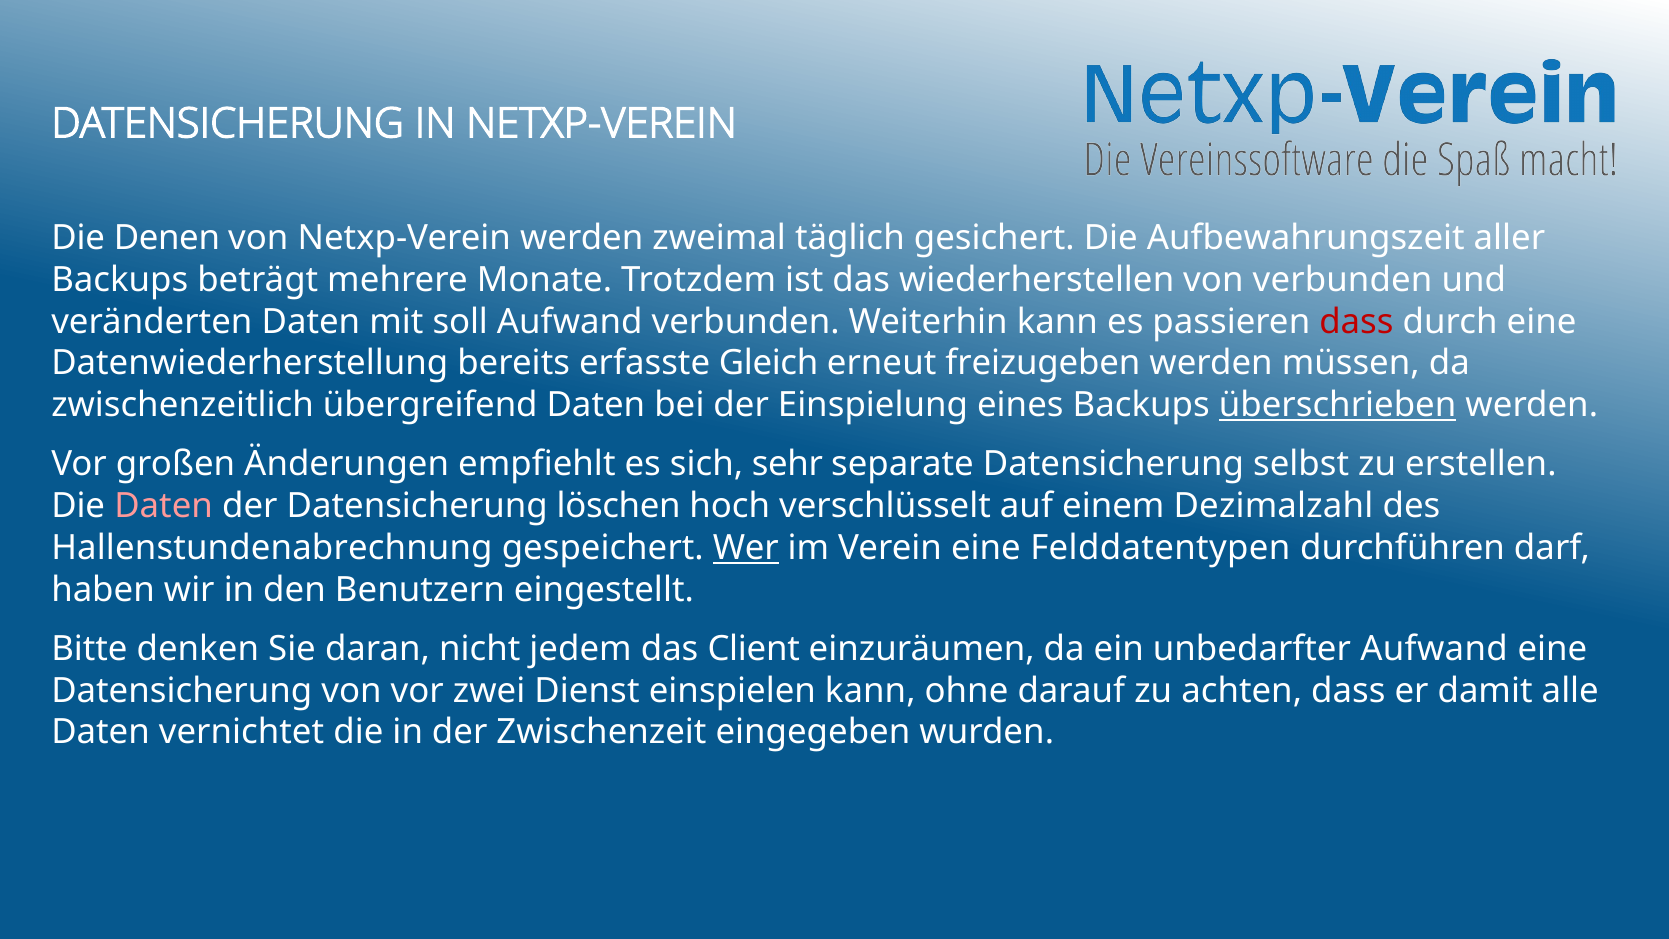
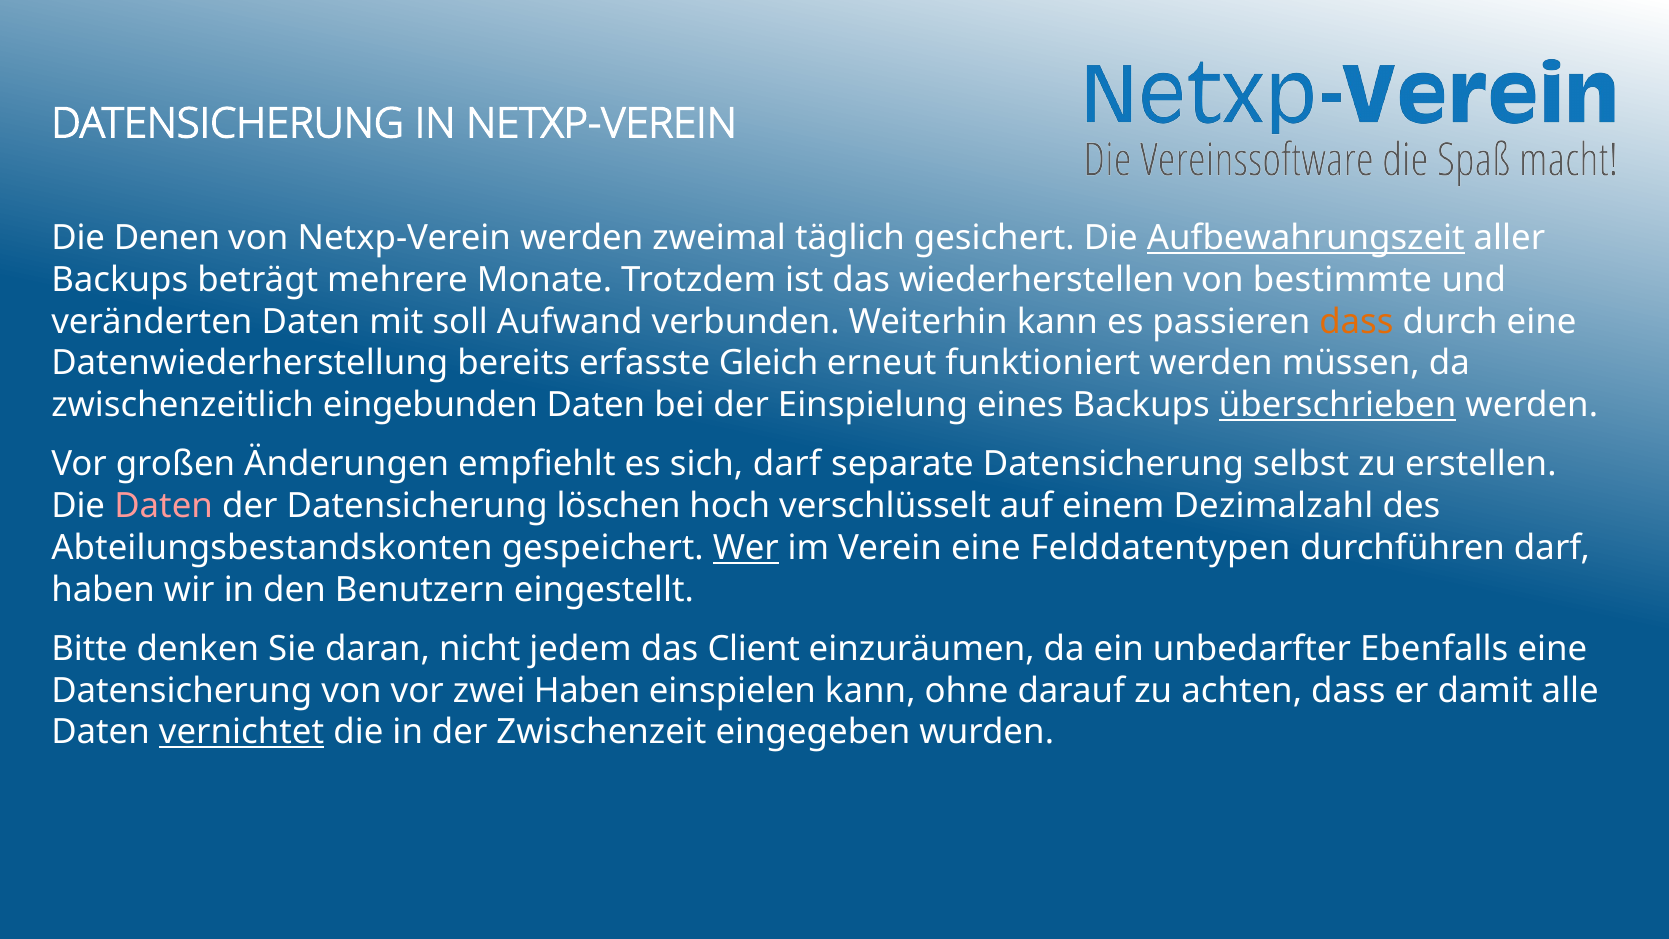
Aufbewahrungszeit underline: none -> present (1306, 238)
von verbunden: verbunden -> bestimmte (1342, 280)
dass colour: red -> orange (1356, 322)
freizugeben: freizugeben -> funktioniert (1043, 363)
übergreifend: übergreifend -> eingebunden (430, 405)
sich sehr: sehr -> darf (787, 464)
Hallenstundenabrechnung: Hallenstundenabrechnung -> Abteilungsbestandskonten (272, 548)
unbedarfter Aufwand: Aufwand -> Ebenfalls (1434, 649)
zwei Dienst: Dienst -> Haben (587, 690)
vernichtet underline: none -> present (242, 732)
